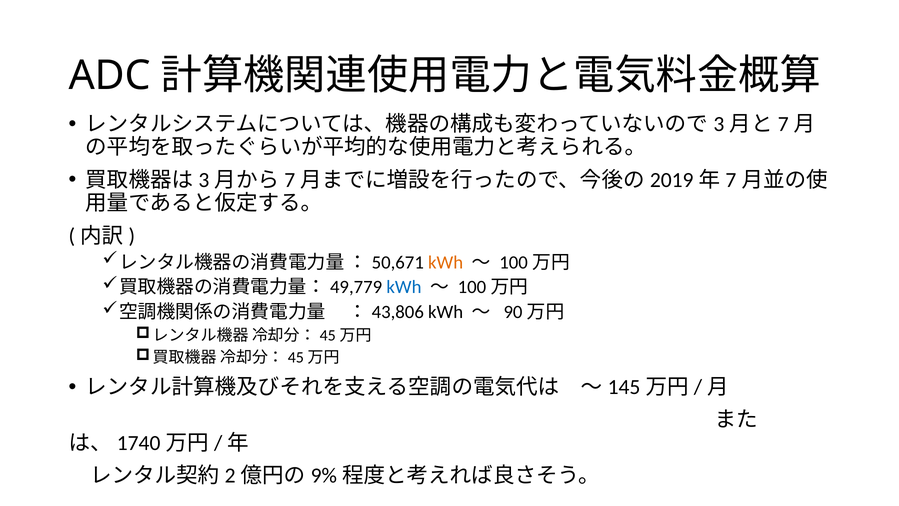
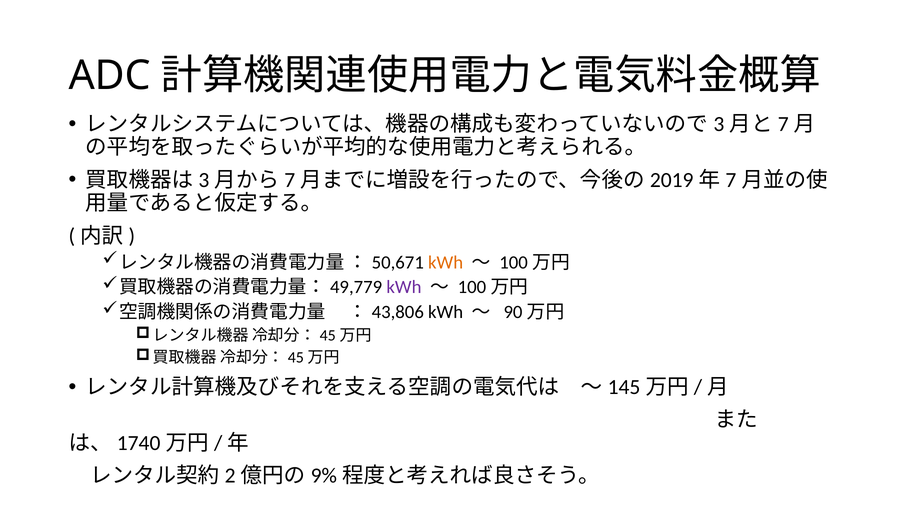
kWh colour: blue -> purple (404, 287)
